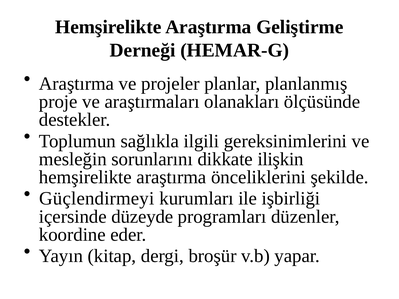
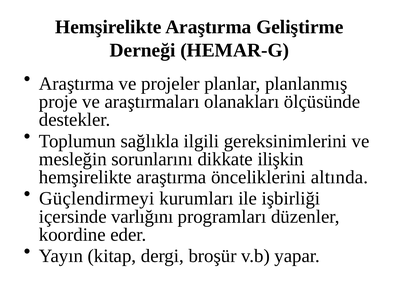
şekilde: şekilde -> altında (339, 177)
düzeyde: düzeyde -> varlığını (142, 217)
